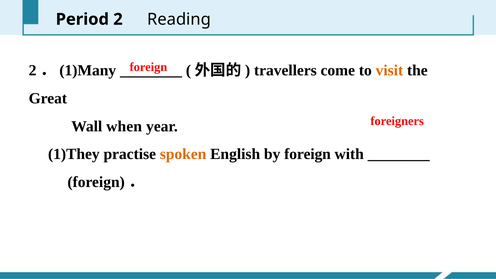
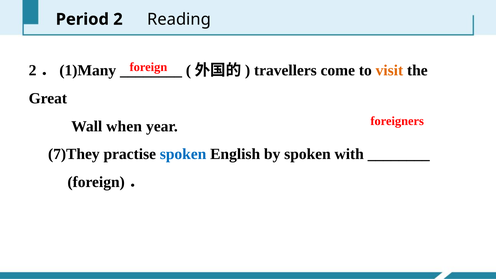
1)They: 1)They -> 7)They (74, 154)
spoken colour: orange -> blue (183, 154)
by foreign: foreign -> spoken (307, 154)
